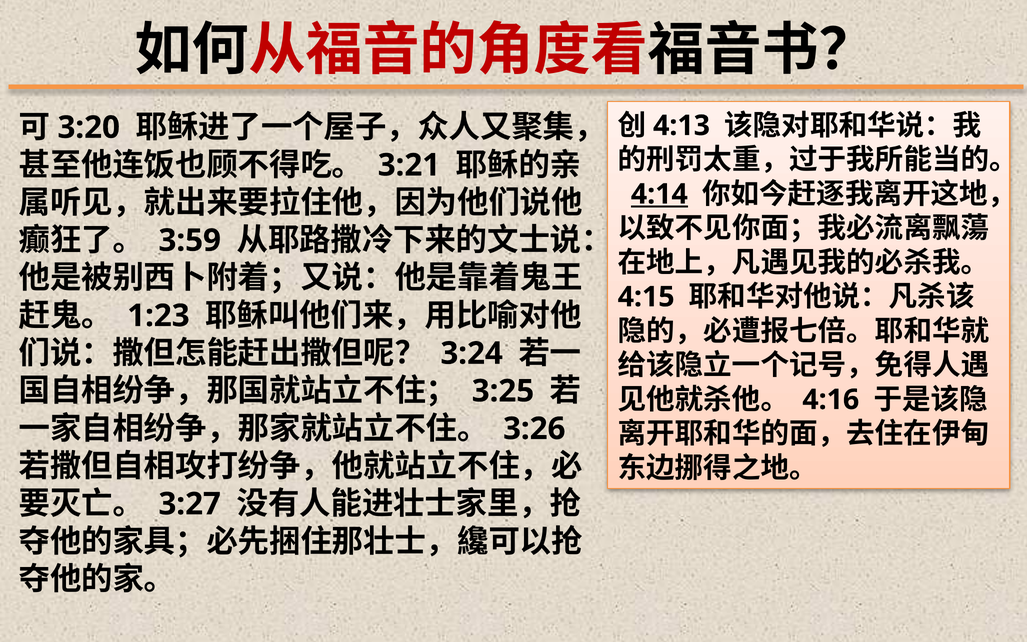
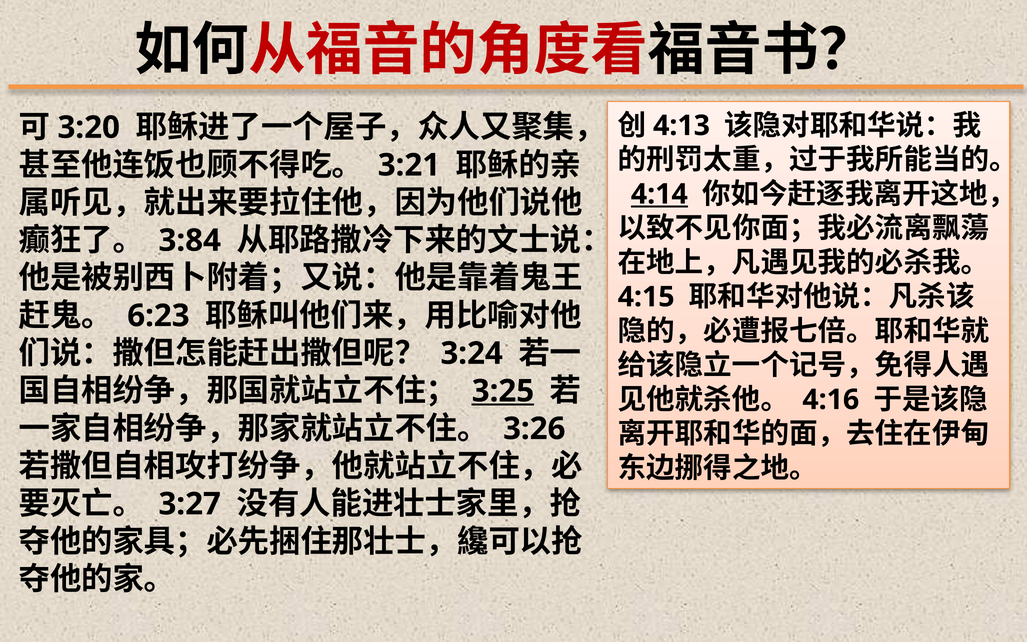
3:59: 3:59 -> 3:84 (190, 240)
1:23: 1:23 -> 6:23 (158, 316)
3:25 underline: none -> present (503, 391)
